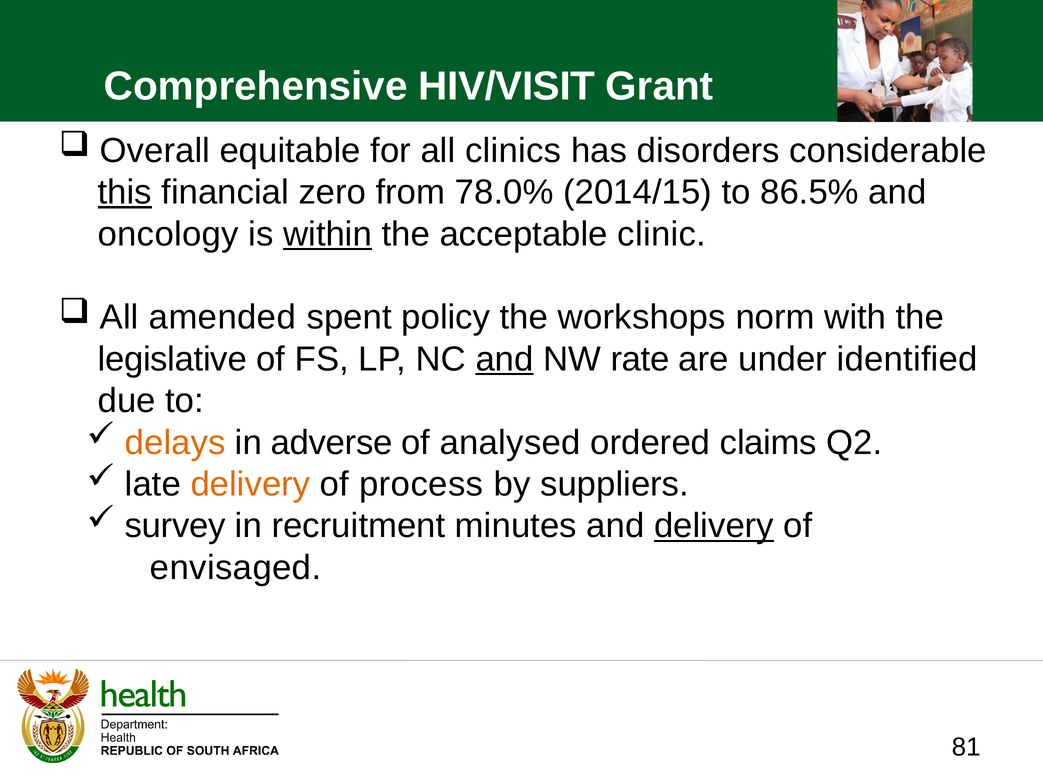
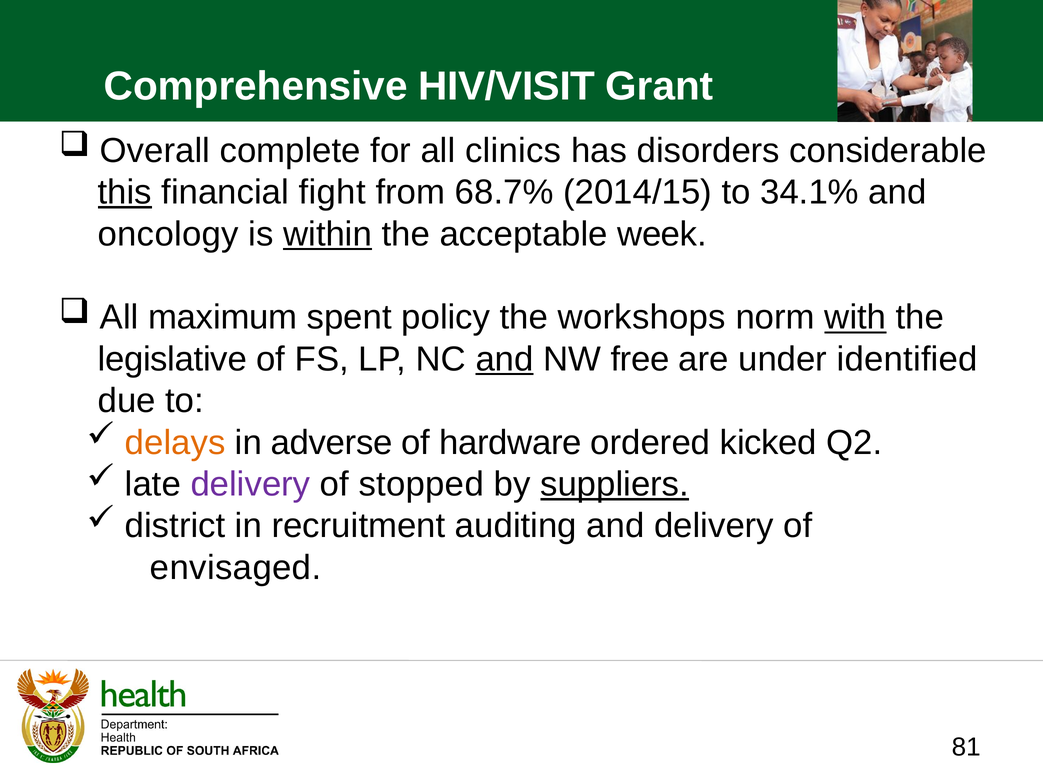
equitable: equitable -> complete (290, 151)
zero: zero -> fight (332, 192)
78.0%: 78.0% -> 68.7% (504, 192)
86.5%: 86.5% -> 34.1% (810, 192)
clinic: clinic -> week (662, 234)
amended: amended -> maximum (223, 318)
with underline: none -> present (855, 318)
rate: rate -> free (640, 359)
analysed: analysed -> hardware (510, 443)
claims: claims -> kicked (768, 443)
delivery colour: orange -> purple (250, 484)
process: process -> stopped (421, 484)
suppliers underline: none -> present (615, 484)
survey: survey -> district (175, 526)
minutes: minutes -> auditing (516, 526)
delivery underline: present -> none (714, 526)
